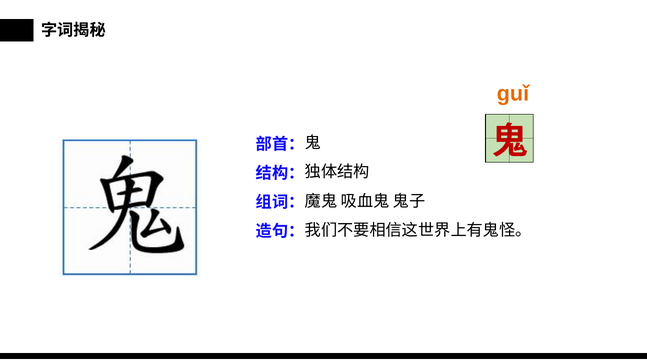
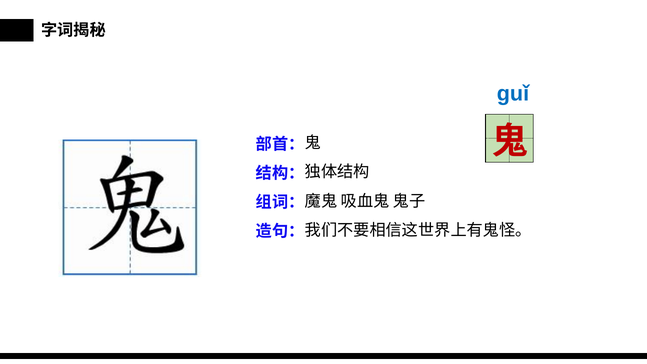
guǐ colour: orange -> blue (513, 93)
